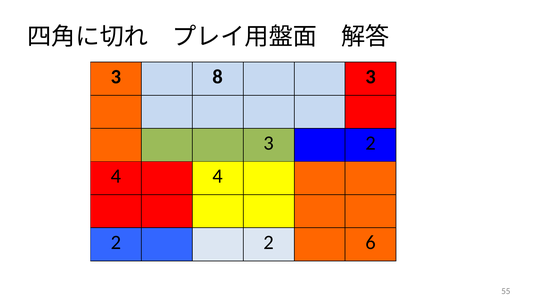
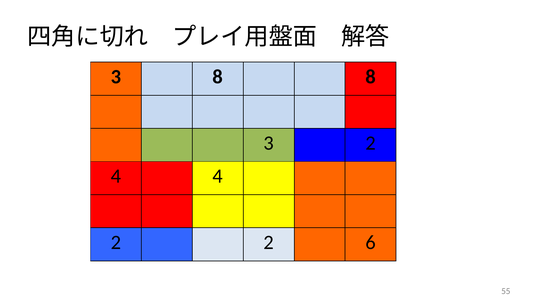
8 3: 3 -> 8 (371, 77)
